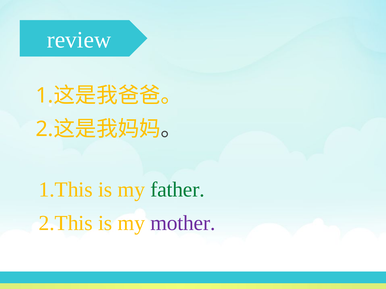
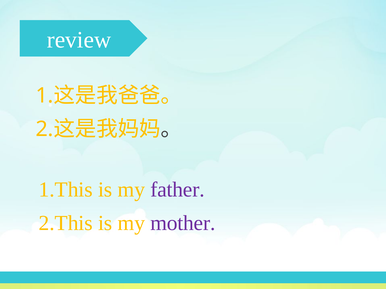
father colour: green -> purple (178, 190)
